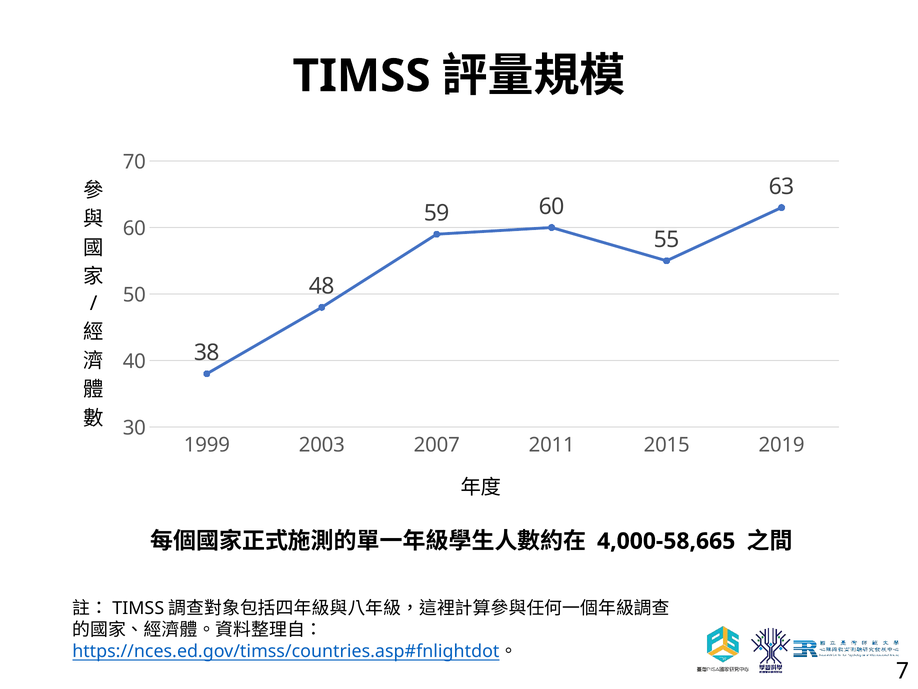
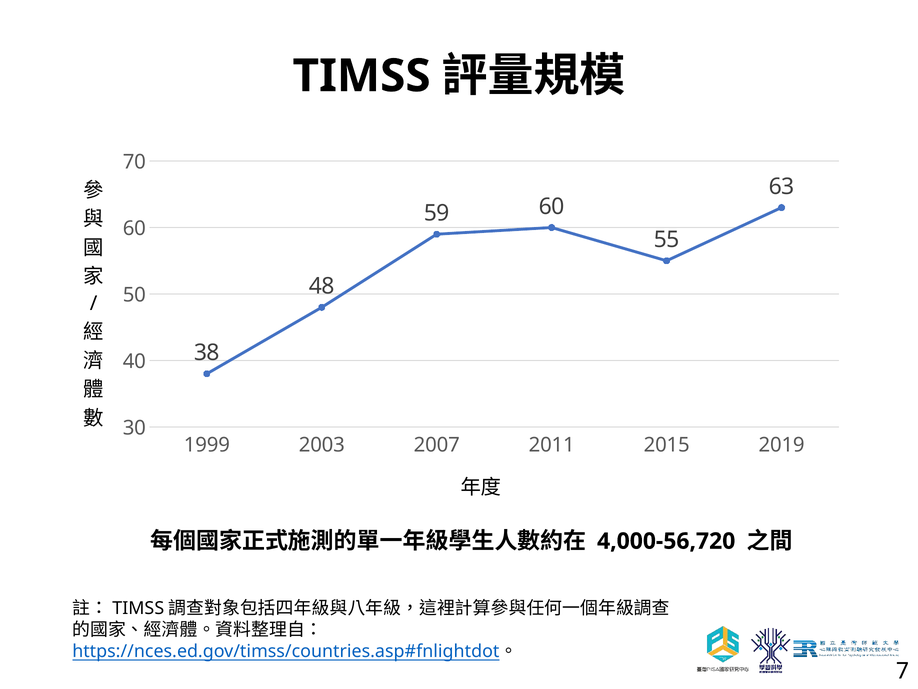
4,000-58,665: 4,000-58,665 -> 4,000-56,720 (666, 541)
